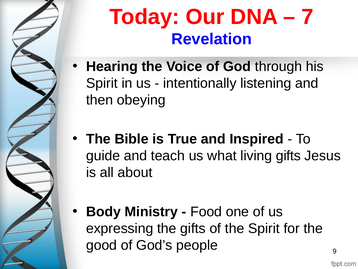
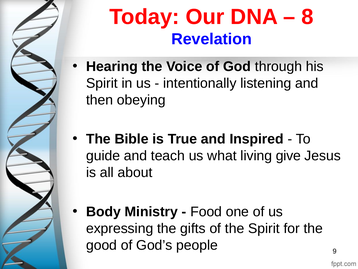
7: 7 -> 8 (307, 17)
living gifts: gifts -> give (288, 156)
